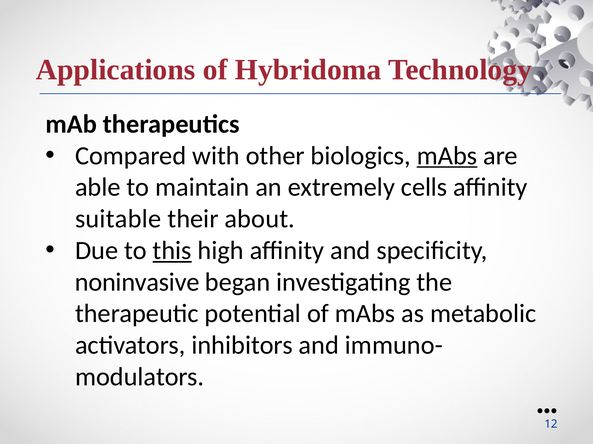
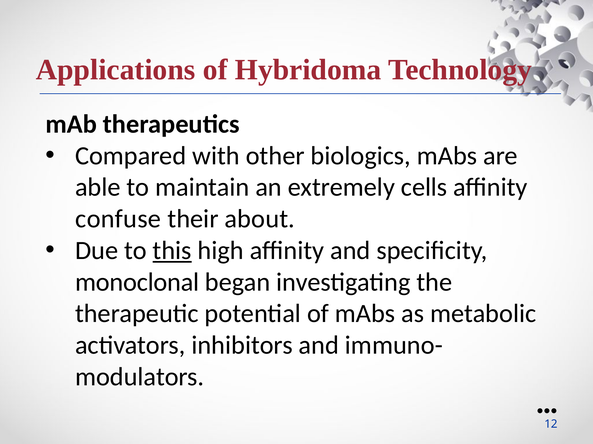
mAbs underline: present -> none (447, 156)
suitable: suitable -> confuse (118, 219)
noninvasive: noninvasive -> monoclonal (137, 283)
